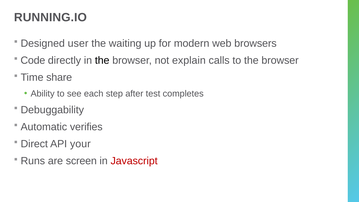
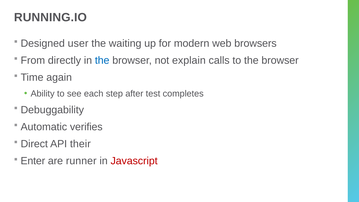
Code: Code -> From (33, 60)
the colour: black -> blue (102, 60)
share: share -> again (59, 77)
your: your -> their (80, 144)
Runs: Runs -> Enter (33, 161)
screen: screen -> runner (81, 161)
